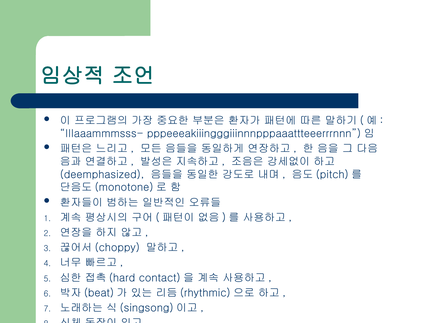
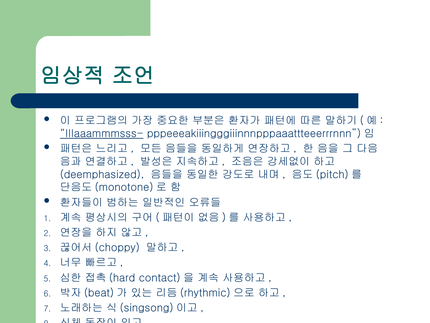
IIIaaammmsss- underline: none -> present (102, 133)
